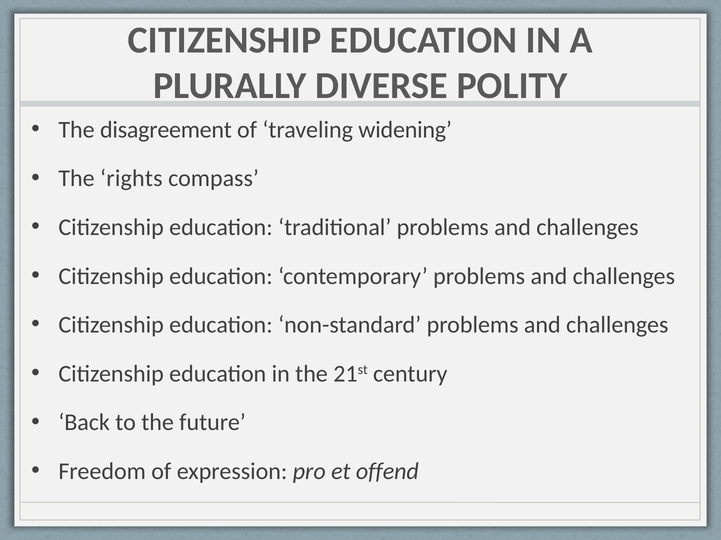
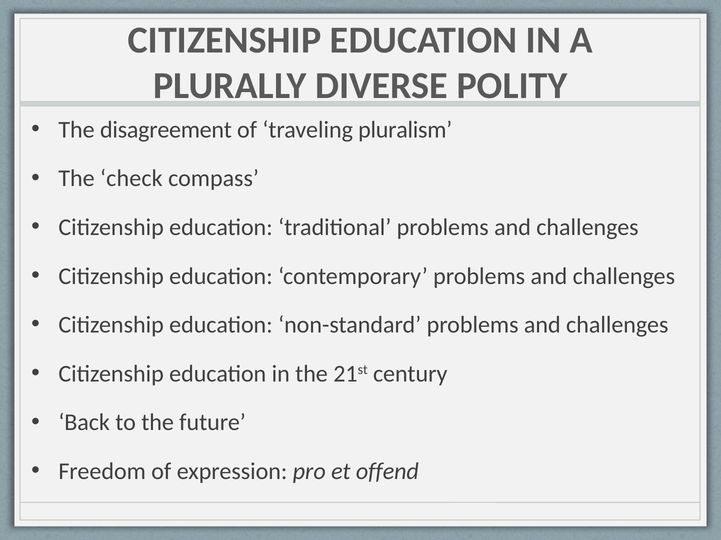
widening: widening -> pluralism (405, 130)
rights: rights -> check (131, 179)
